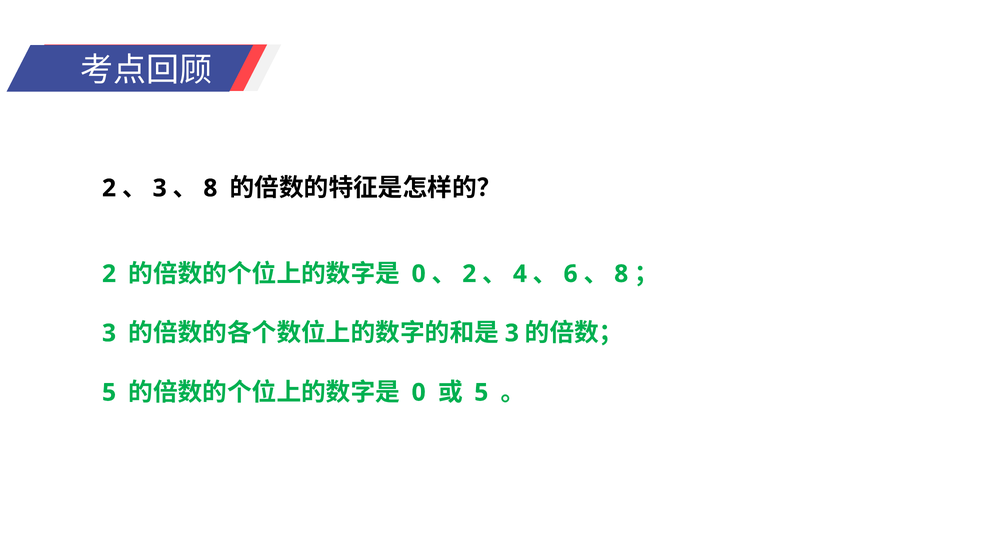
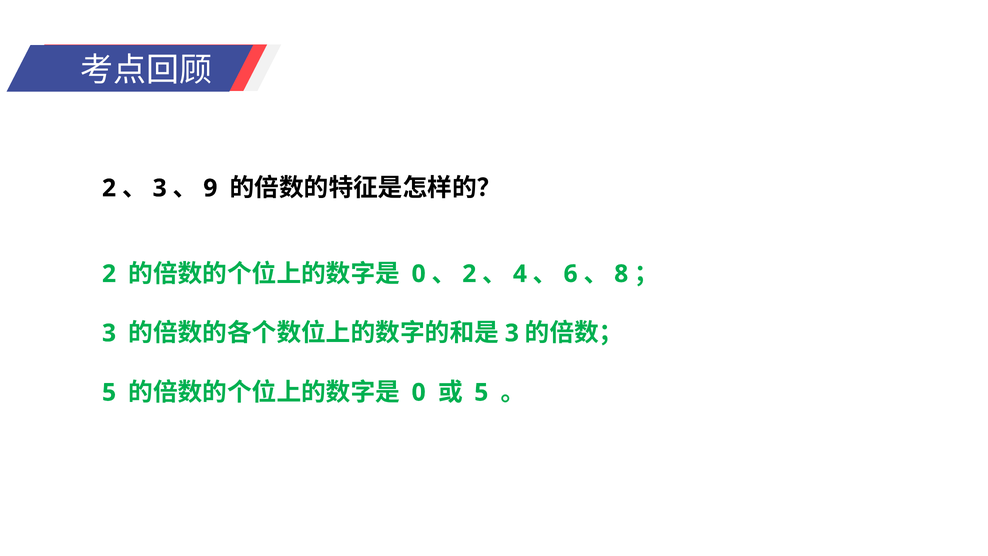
8: 8 -> 9 (210, 188)
